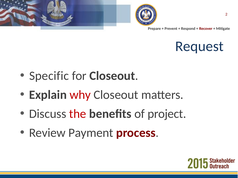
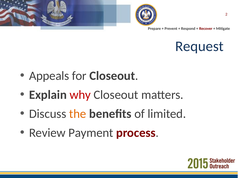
Specific: Specific -> Appeals (49, 76)
the colour: red -> orange (78, 114)
project: project -> limited (167, 114)
